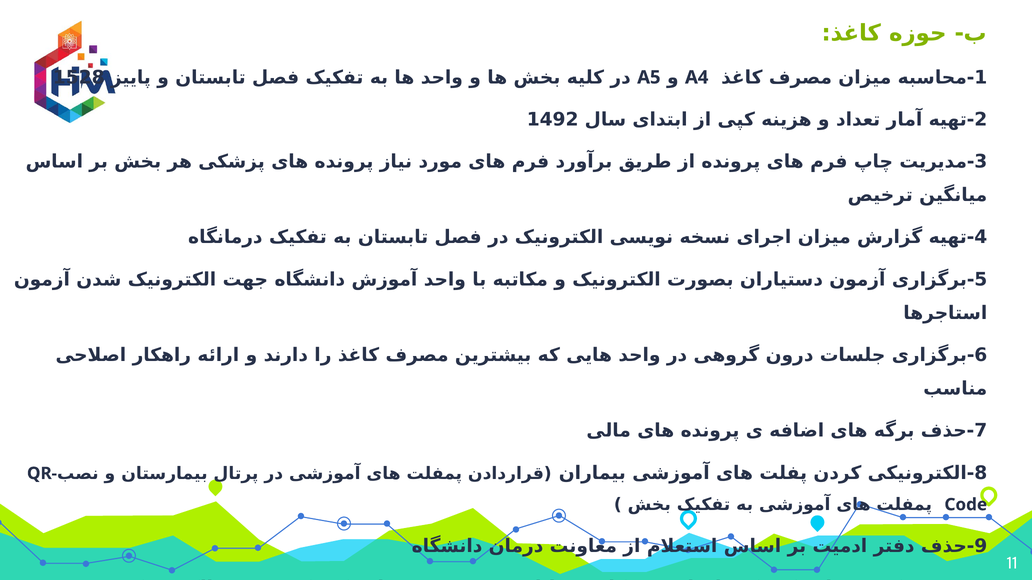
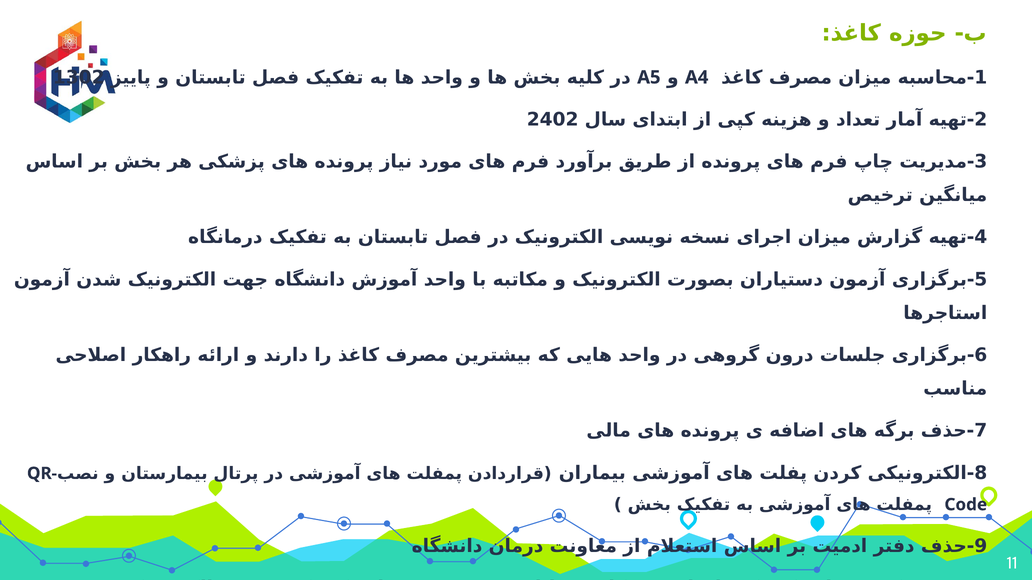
1528: 1528 -> 1302 (79, 77)
1492: 1492 -> 2402 (553, 120)
